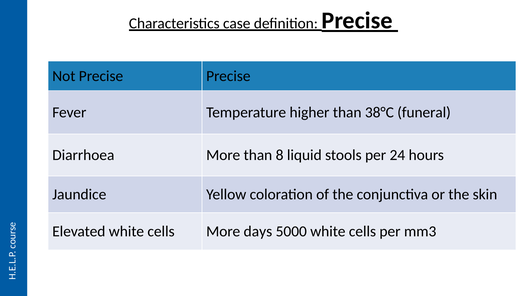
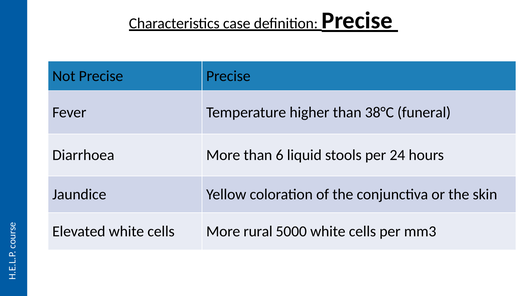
8: 8 -> 6 (280, 155)
days: days -> rural (258, 232)
